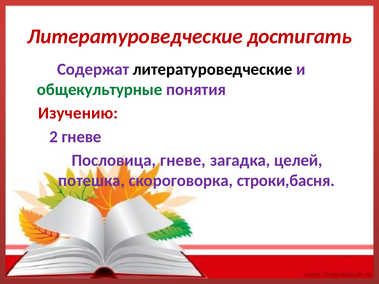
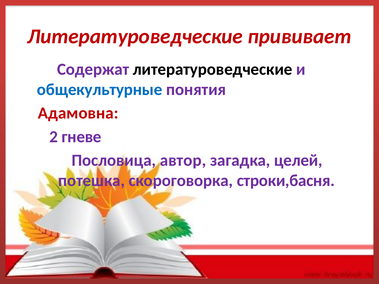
достигать: достигать -> прививает (300, 37)
общекультурные colour: green -> blue (100, 90)
Изучению: Изучению -> Адамовна (78, 113)
Пословица гневе: гневе -> автор (183, 160)
